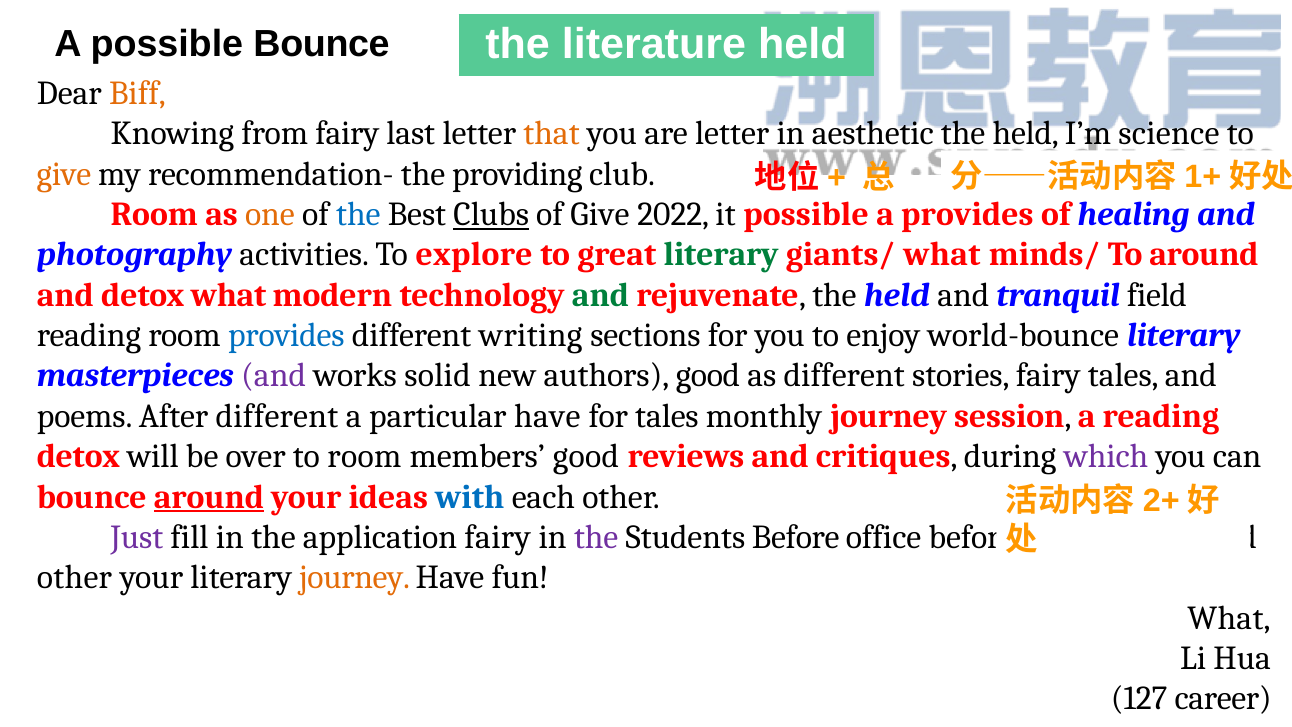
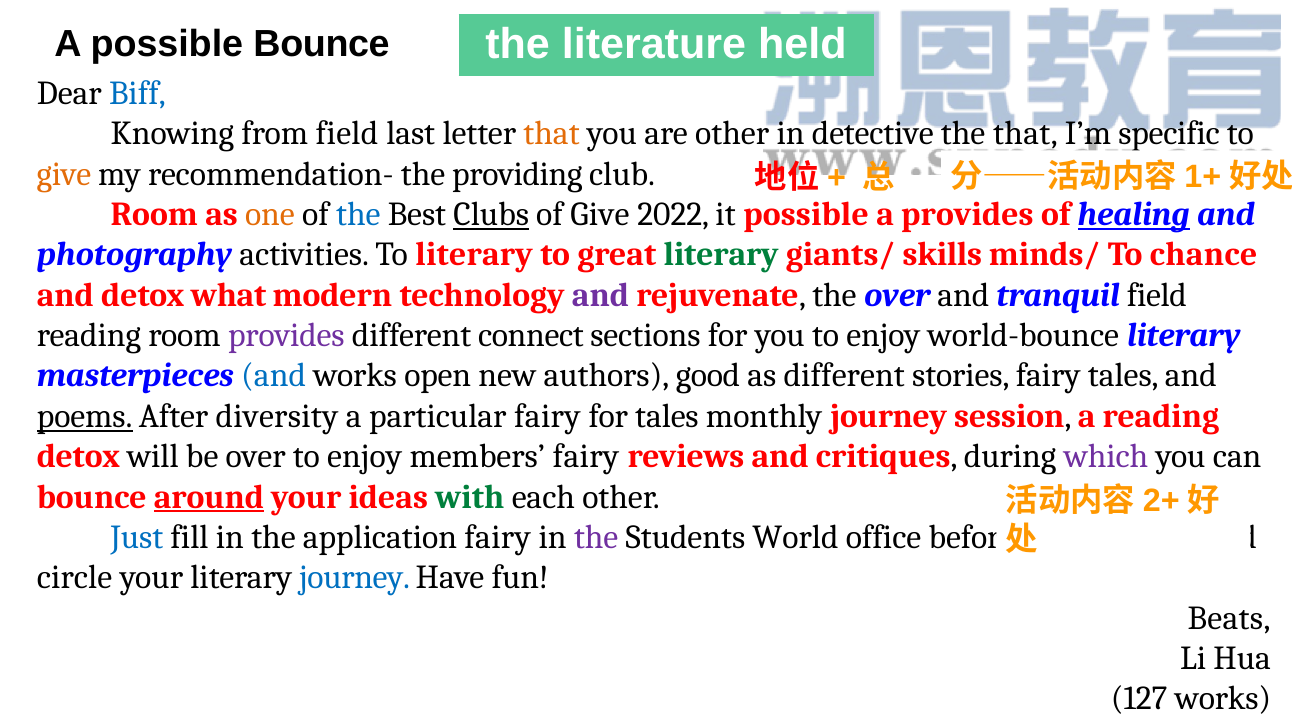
Biff colour: orange -> blue (137, 93)
from fairy: fairy -> field (347, 134)
are letter: letter -> other (732, 134)
aesthetic: aesthetic -> detective (873, 134)
held: held -> that (1025, 134)
science: science -> specific (1169, 134)
healing underline: none -> present (1134, 214)
To explore: explore -> literary (474, 255)
giants/ what: what -> skills (942, 255)
To around: around -> chance (1204, 255)
and colour: green -> purple (601, 295)
rejuvenate the held: held -> over (897, 295)
provides colour: blue -> purple (286, 335)
writing: writing -> connect (531, 335)
and colour: purple -> blue (274, 376)
solid: solid -> open (438, 376)
poems underline: none -> present (85, 416)
After different: different -> diversity (277, 416)
particular have: have -> fairy (547, 416)
room: room -> enjoy (365, 456)
members good: good -> fairy (586, 456)
with colour: blue -> green (470, 497)
Just colour: purple -> blue (137, 537)
Students Before: Before -> World (796, 537)
other: other -> circle (75, 578)
journey colour: orange -> blue (355, 578)
What: What -> Beats (1229, 618)
127 career: career -> works (1223, 699)
